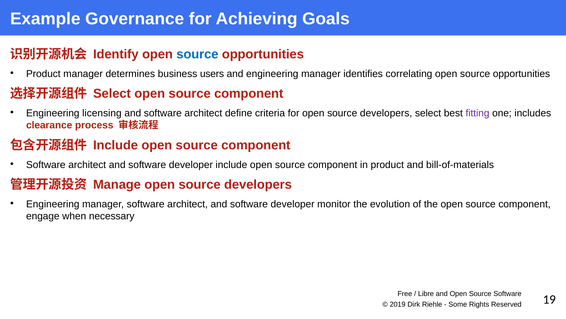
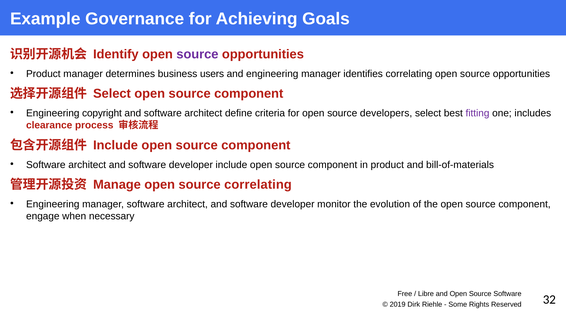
source colour: blue -> purple (197, 54)
licensing: licensing -> copyright (102, 113)
Manage open source developers: developers -> correlating (258, 184)
19: 19 -> 32 (549, 299)
